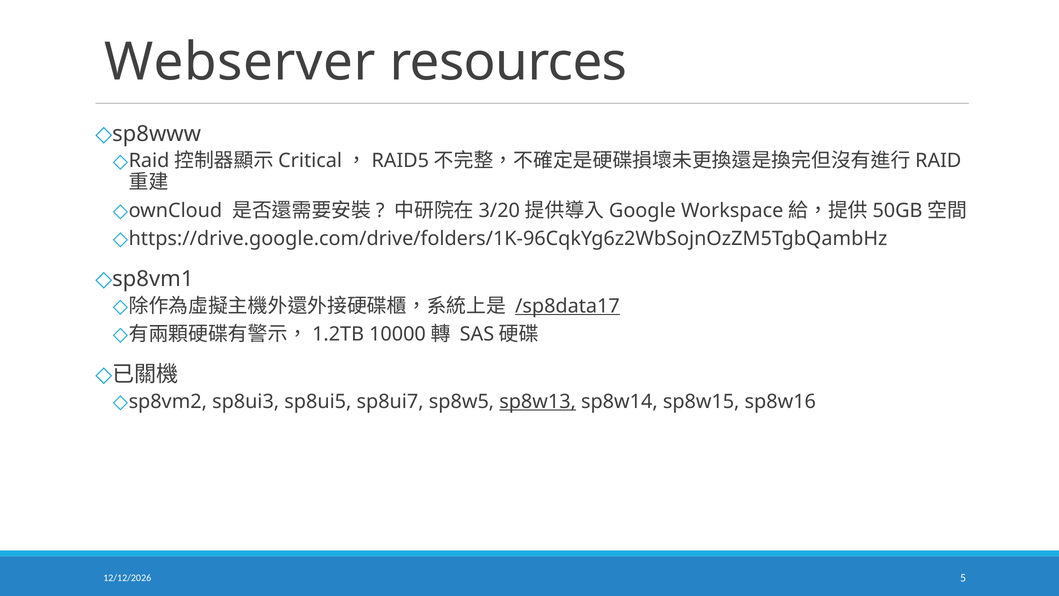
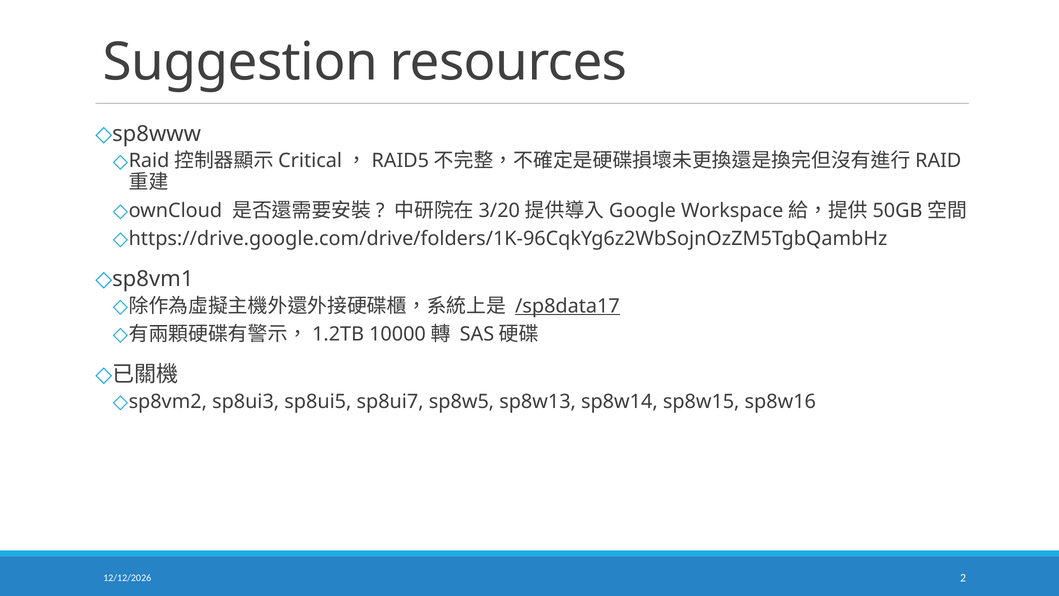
Webserver: Webserver -> Suggestion (240, 62)
sp8w13 underline: present -> none (538, 401)
5: 5 -> 2 (963, 578)
